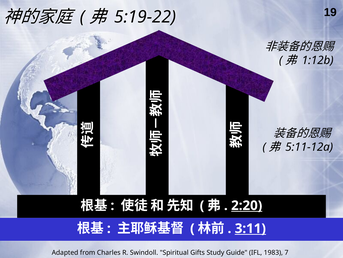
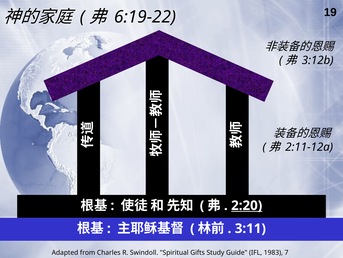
5:19-22: 5:19-22 -> 6:19-22 (145, 17)
1:12b: 1:12b -> 3:12b (318, 60)
5:11-12a: 5:11-12a -> 2:11-12a (309, 147)
3:11 underline: present -> none (250, 228)
